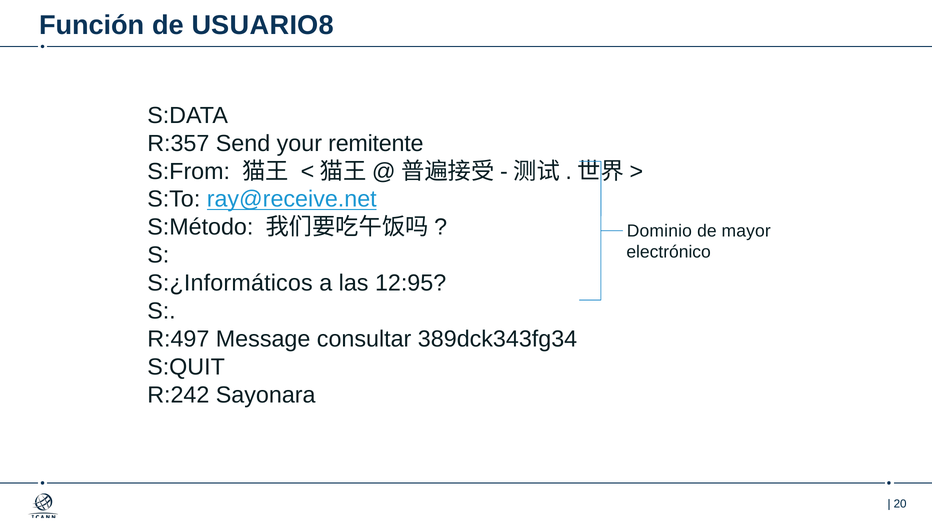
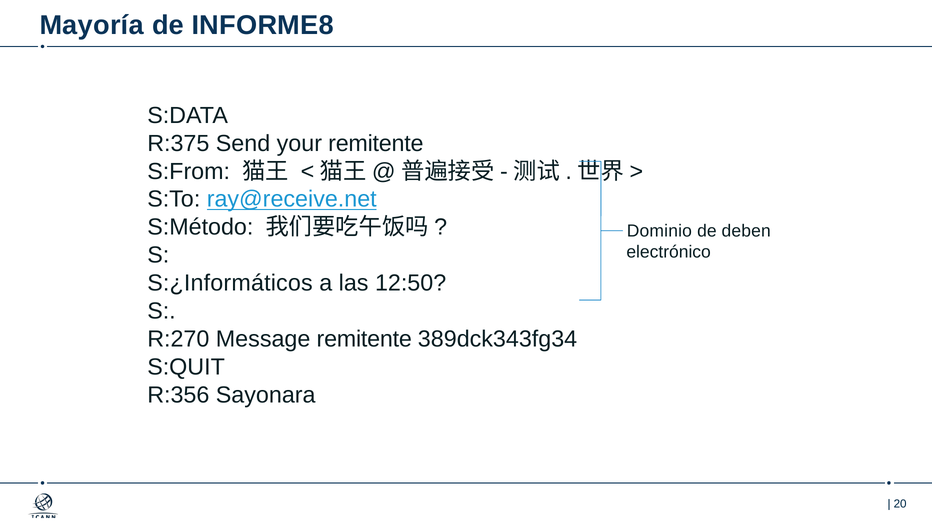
Función: Función -> Mayoría (92, 25)
USUARIO8: USUARIO8 -> INFORME8 (263, 25)
R:357: R:357 -> R:375 (178, 143)
mayor: mayor -> deben (746, 231)
12:95: 12:95 -> 12:50 (411, 283)
R:497: R:497 -> R:270 (178, 339)
Message consultar: consultar -> remitente (364, 339)
R:242: R:242 -> R:356 (178, 395)
